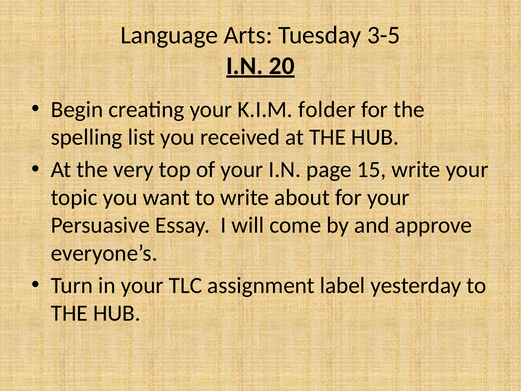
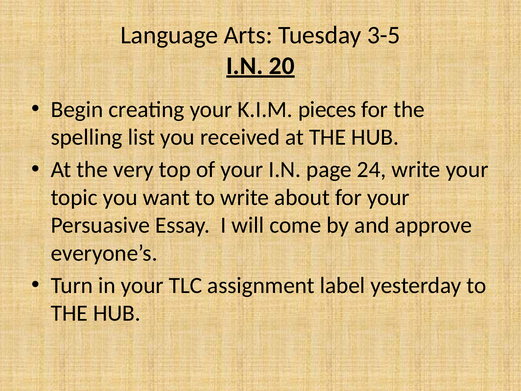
folder: folder -> pieces (327, 109)
15: 15 -> 24 (372, 170)
